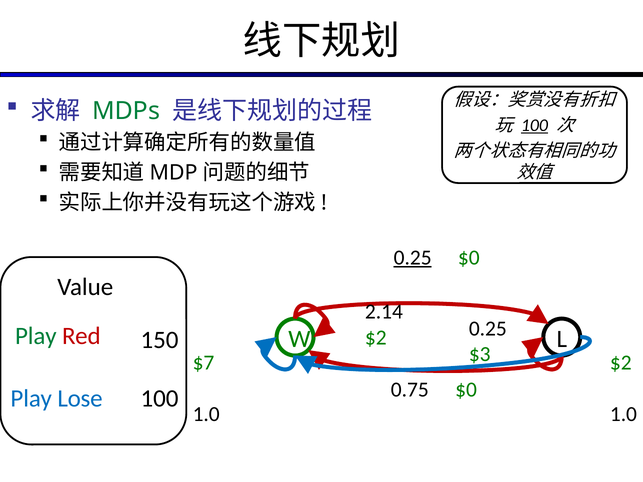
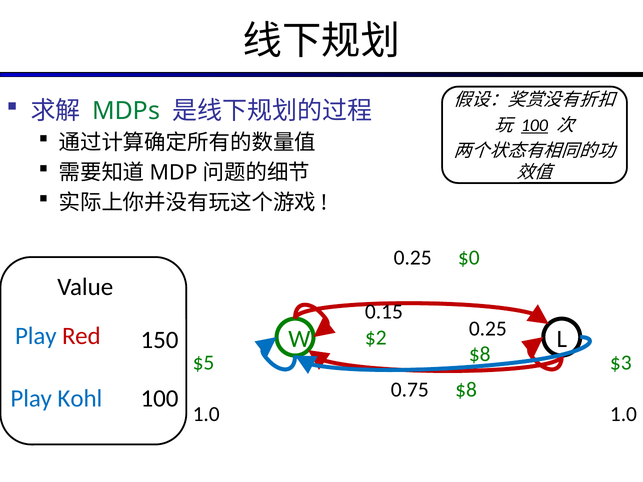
0.25 underline: present -> none (413, 258)
2.14: 2.14 -> 0.15 (384, 312)
Play colour: green -> blue (36, 336)
$3: $3 -> $8 (480, 355)
$7: $7 -> $5 (203, 363)
$2: $2 -> $3 (621, 363)
0.75 $0: $0 -> $8 (466, 390)
Lose: Lose -> Kohl (80, 399)
